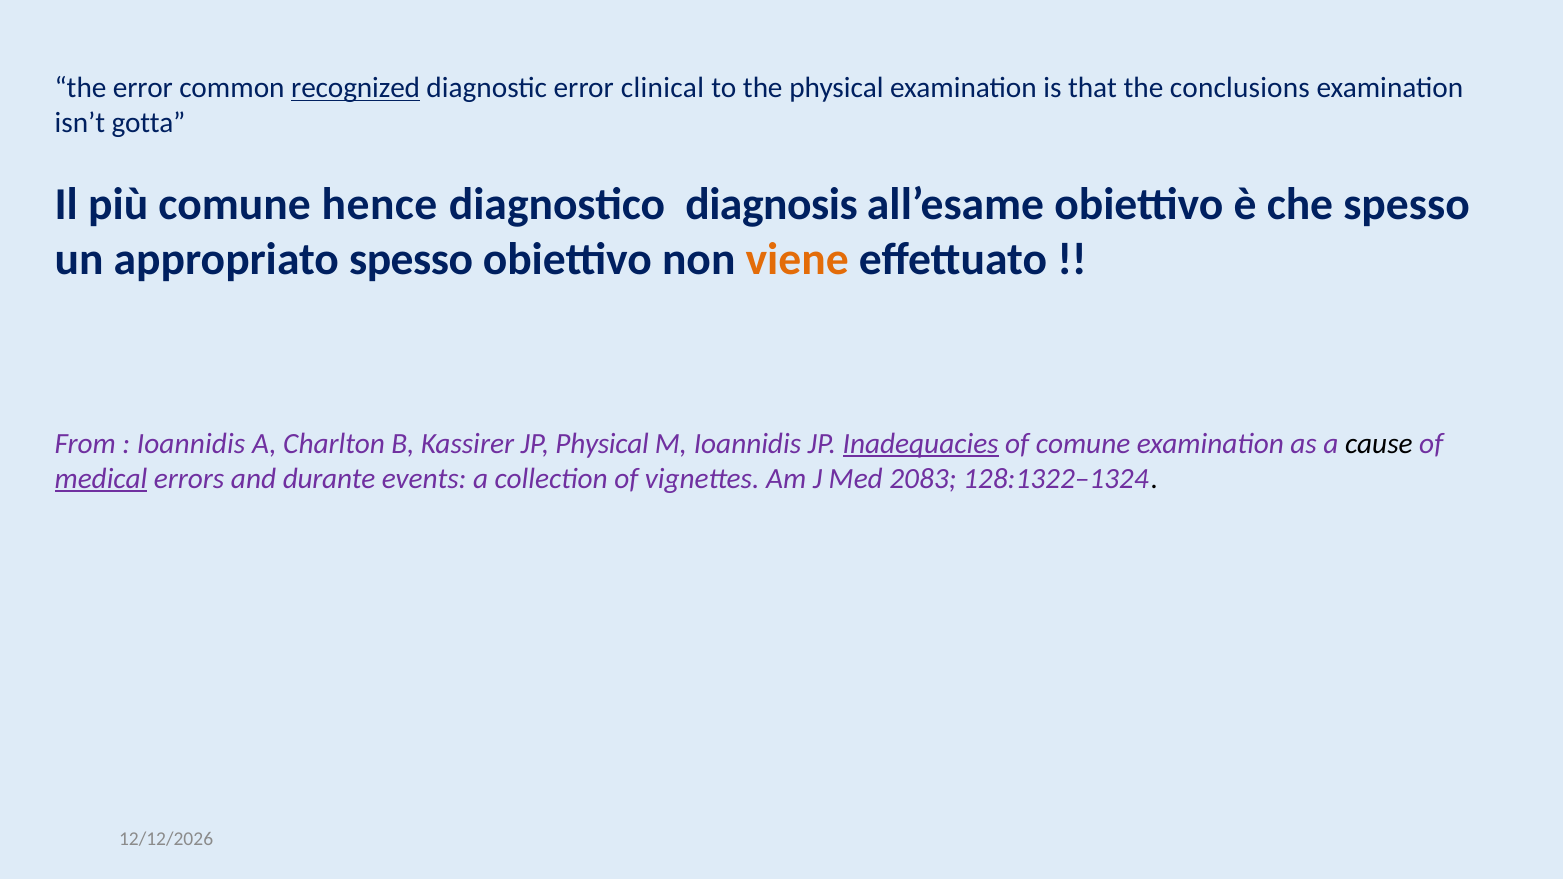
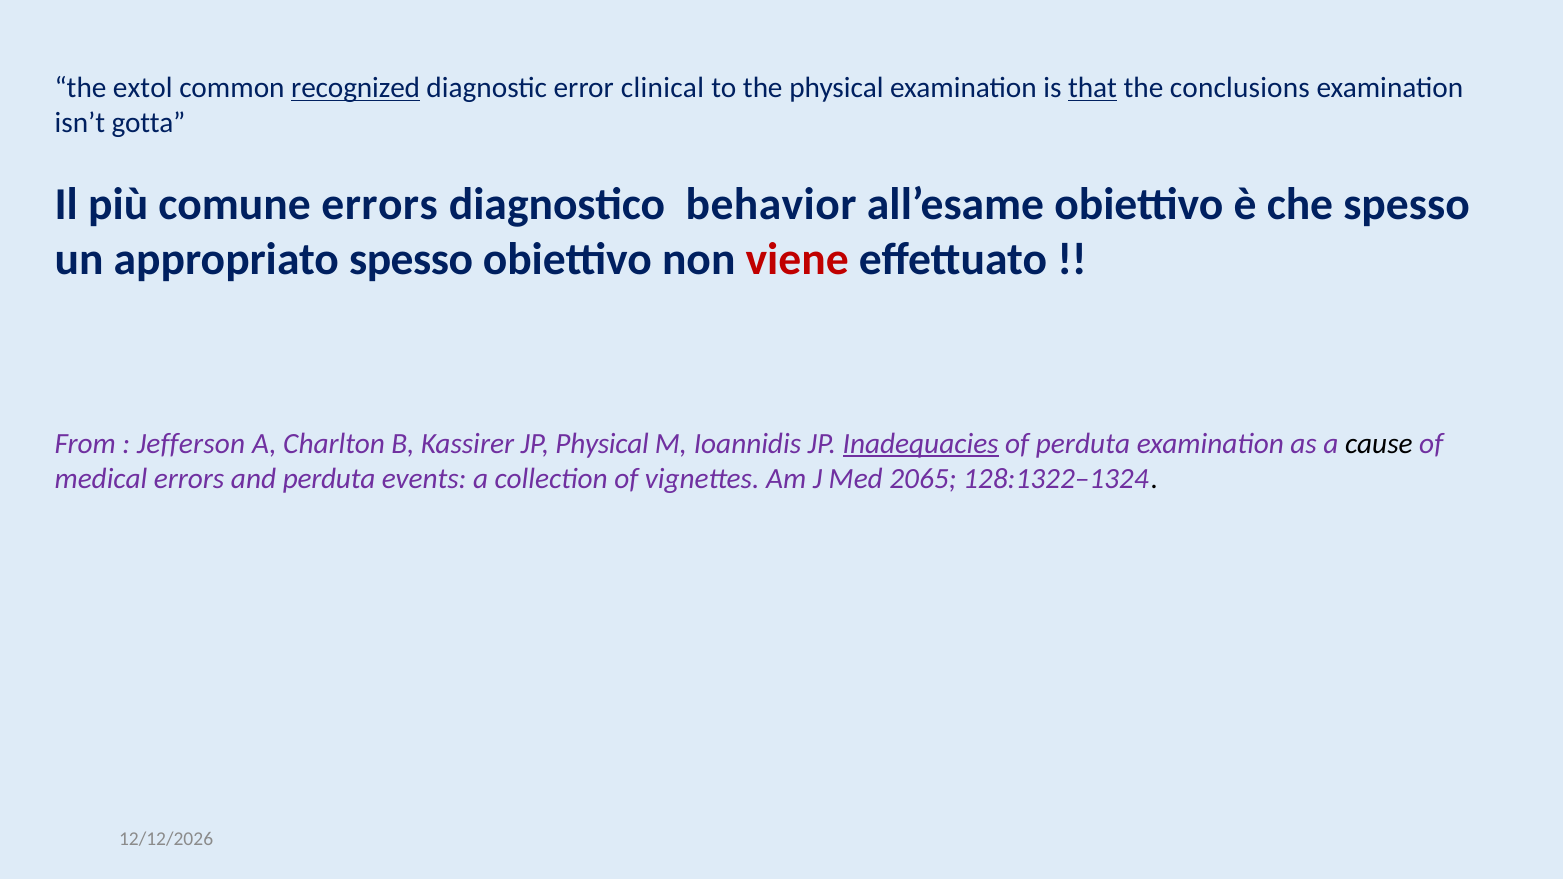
the error: error -> extol (143, 88)
that underline: none -> present (1093, 88)
comune hence: hence -> errors (380, 204)
diagnosis: diagnosis -> behavior (771, 204)
viene colour: orange -> red (797, 259)
Ioannidis: Ioannidis -> Jefferson (191, 444)
of comune: comune -> perduta (1083, 444)
medical underline: present -> none (101, 479)
and durante: durante -> perduta (329, 479)
2083: 2083 -> 2065 (923, 479)
